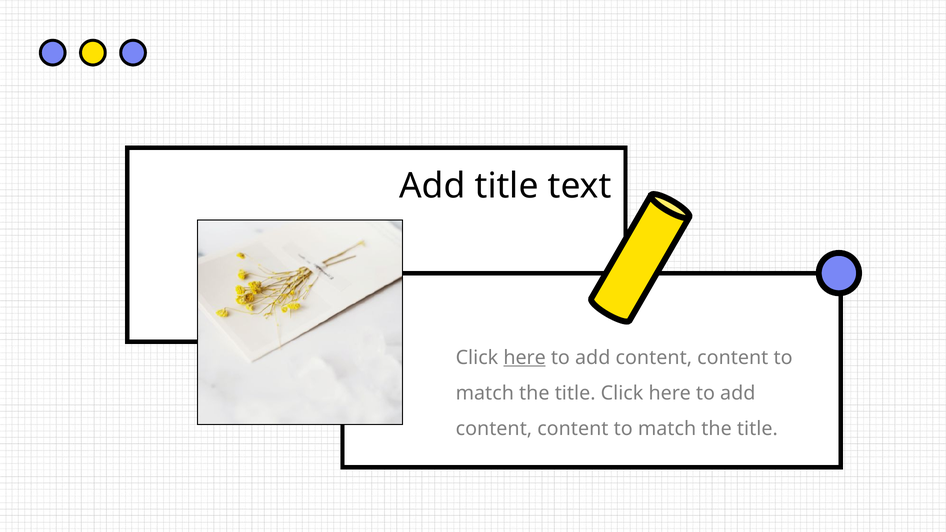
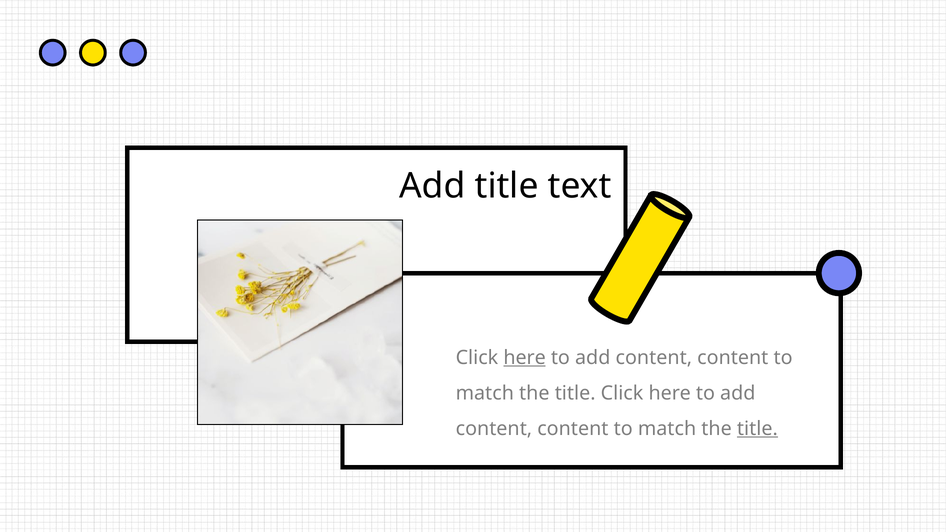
title underline: none -> present (757, 429)
